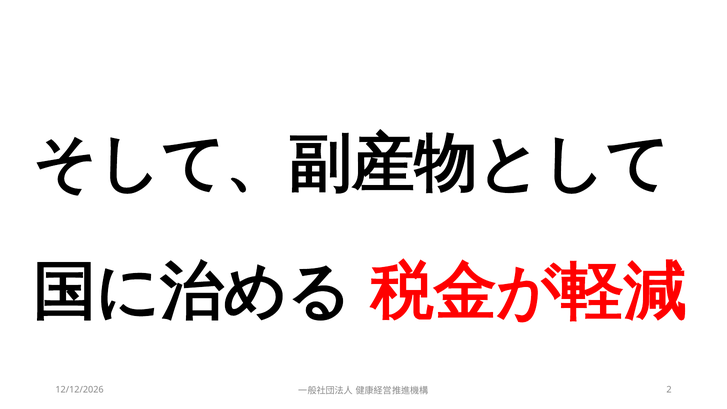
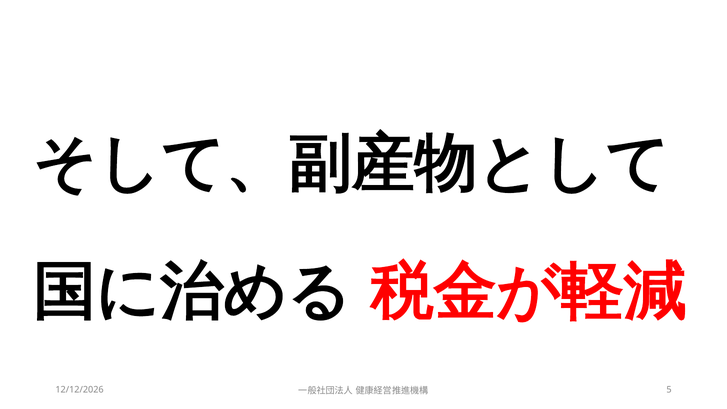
2: 2 -> 5 (669, 390)
